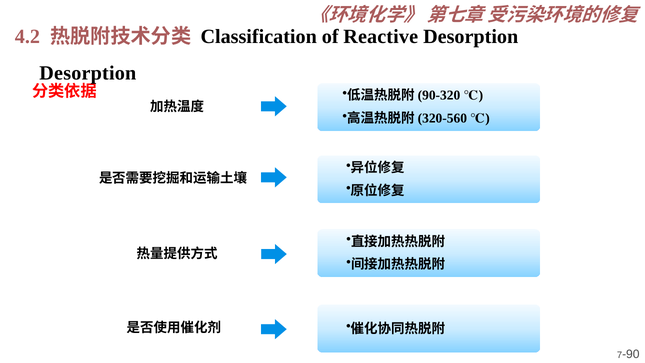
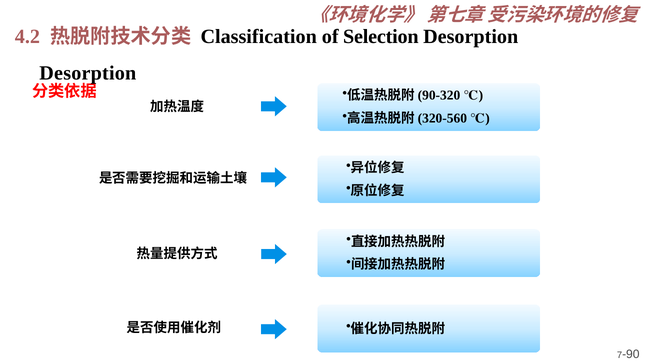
Reactive: Reactive -> Selection (381, 37)
